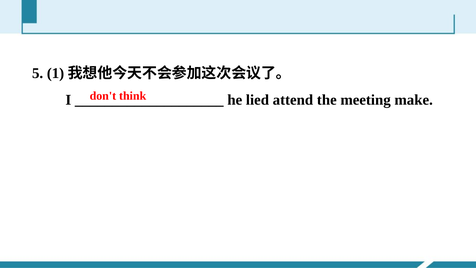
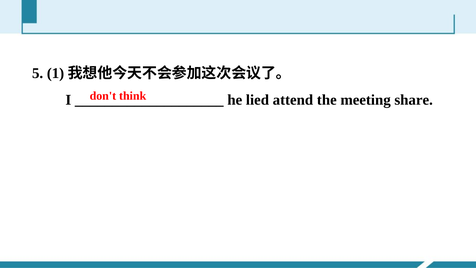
make: make -> share (414, 100)
